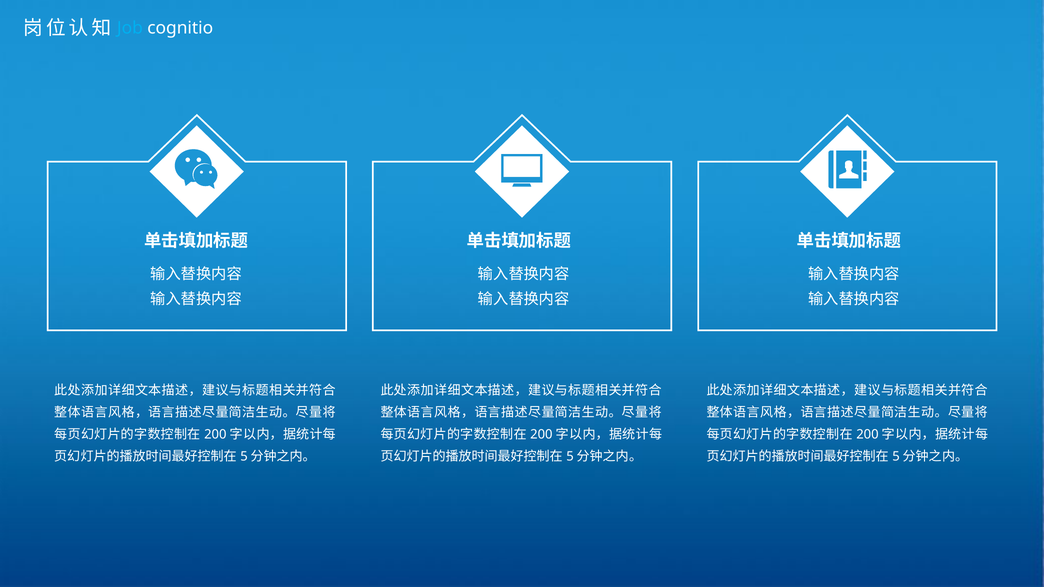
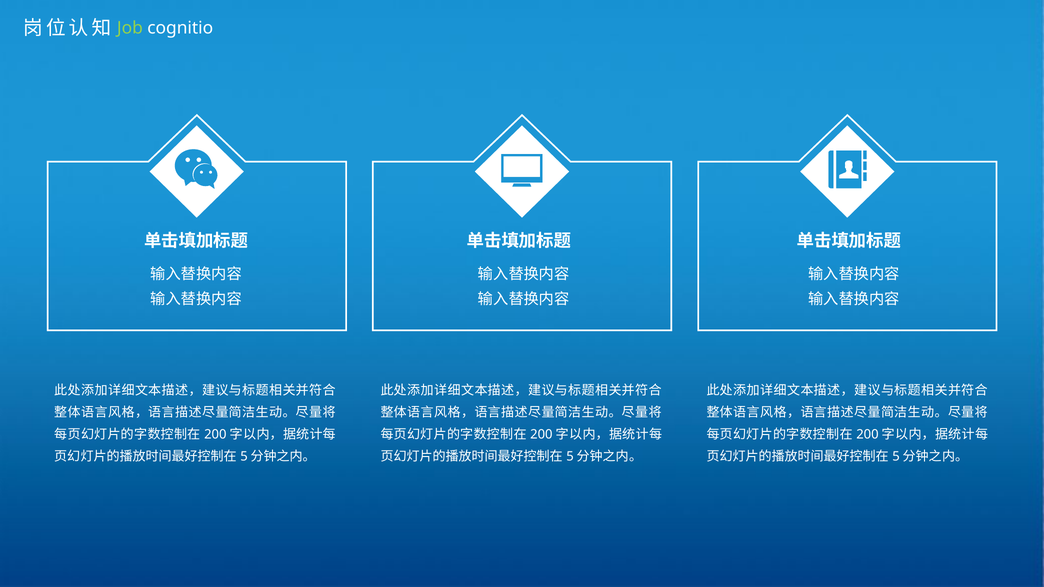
Job colour: light blue -> light green (130, 28)
